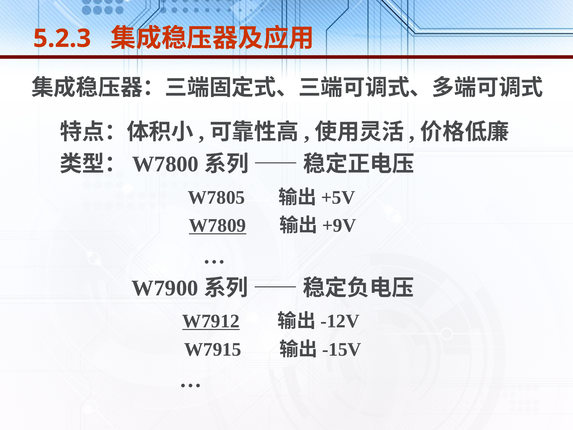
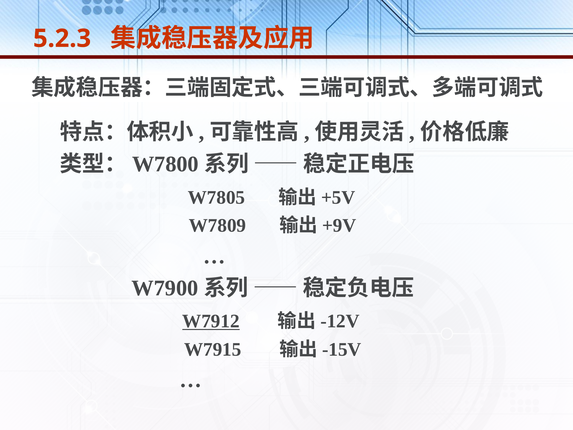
W7809 underline: present -> none (218, 225)
